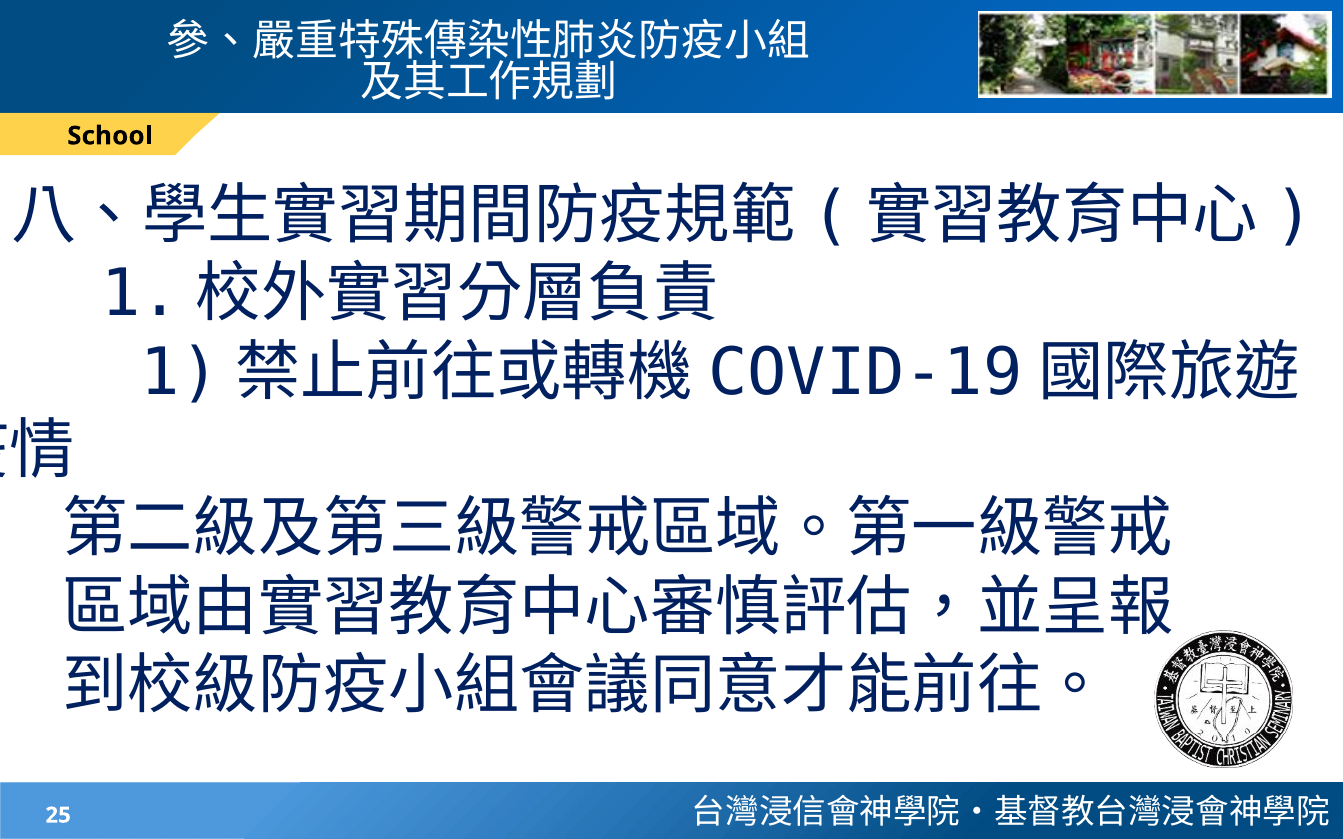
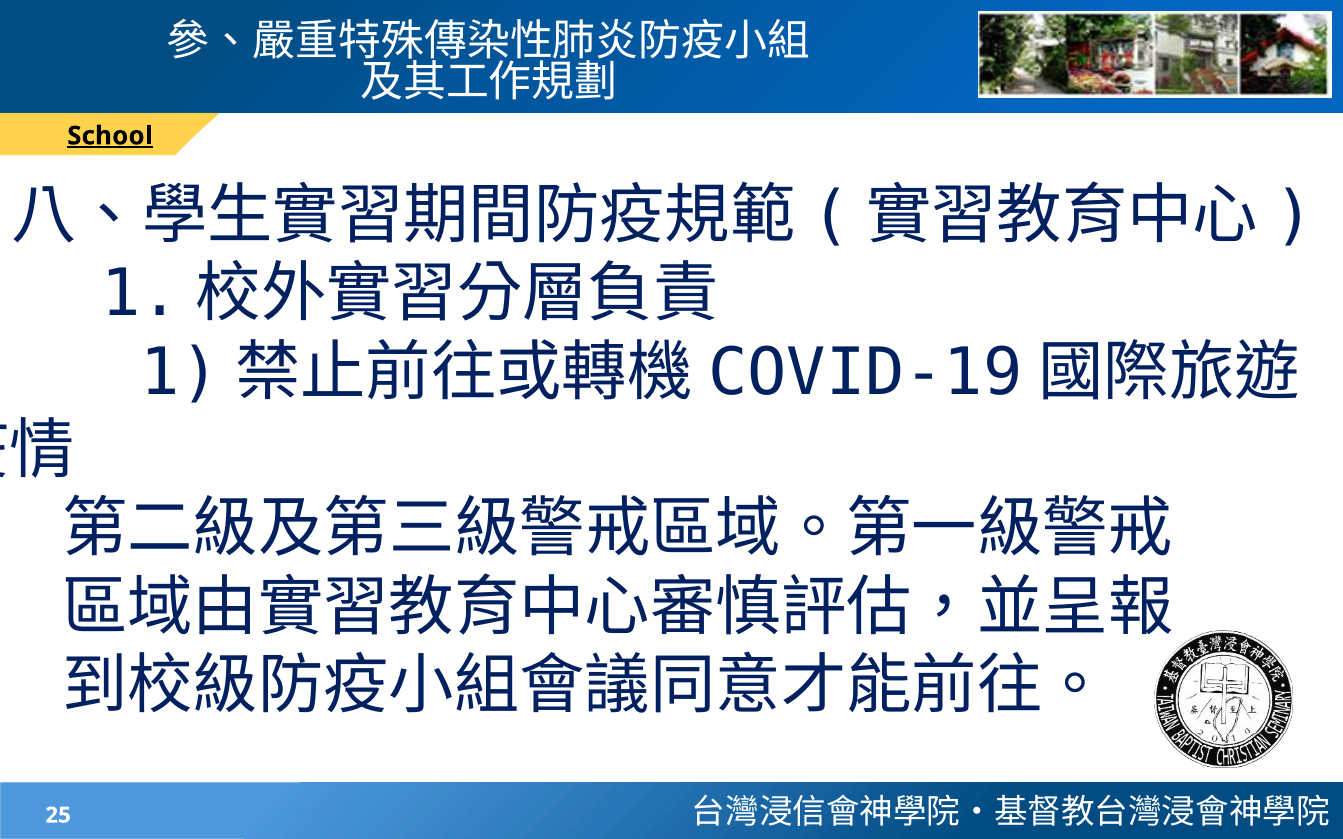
School underline: none -> present (110, 136)
